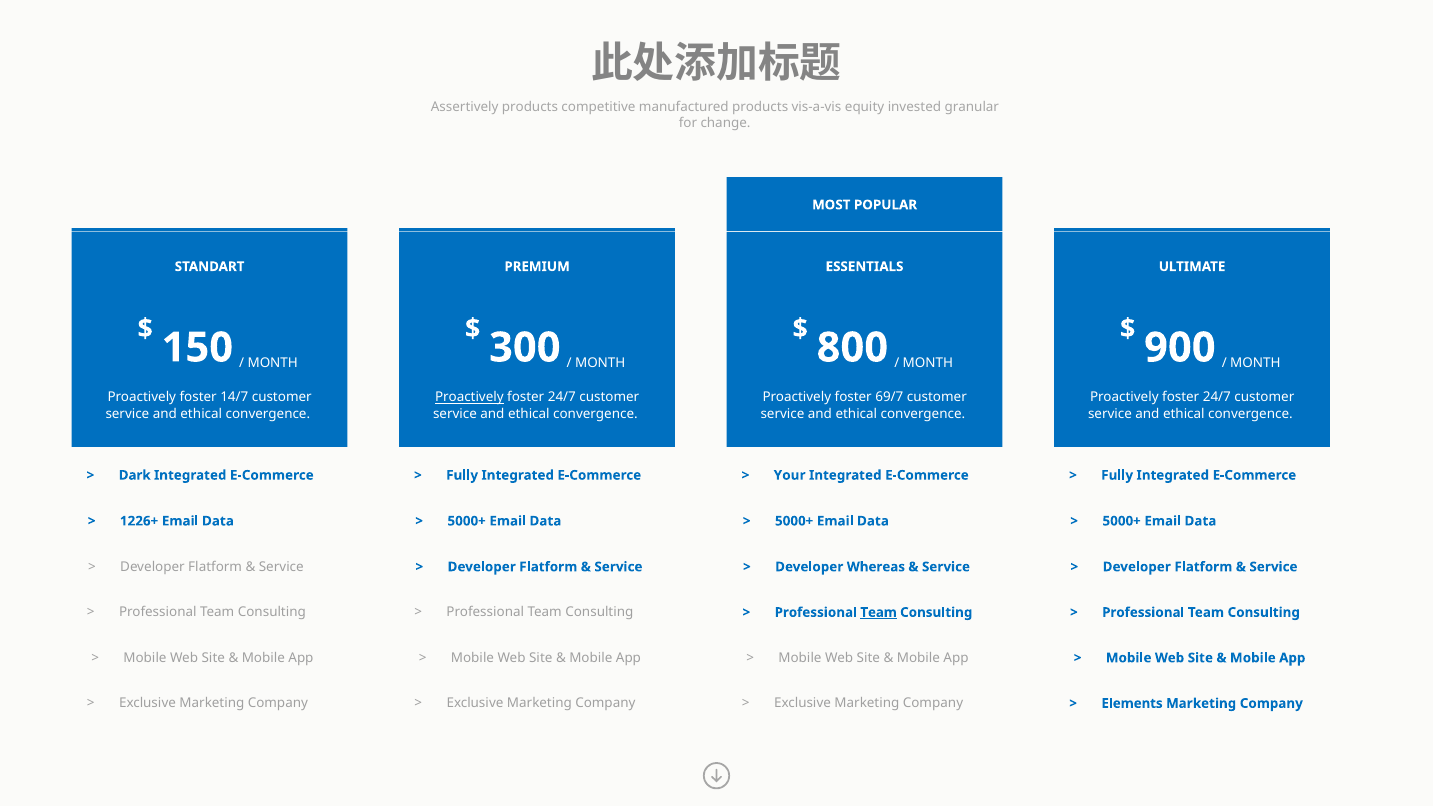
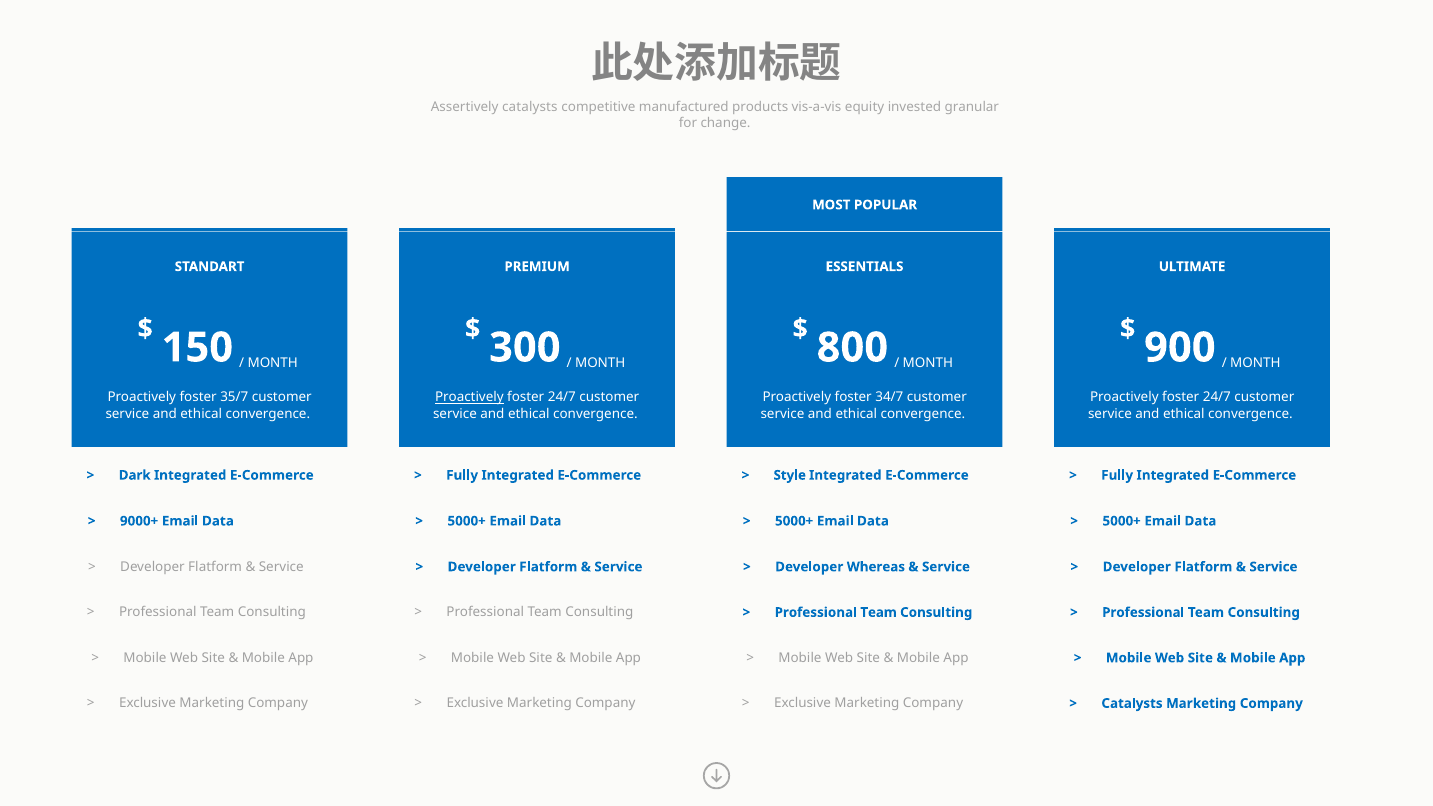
Assertively products: products -> catalysts (530, 107)
14/7: 14/7 -> 35/7 (234, 397)
69/7: 69/7 -> 34/7 (889, 397)
Your: Your -> Style (790, 475)
1226+: 1226+ -> 9000+ (139, 521)
Team underline: present -> none (879, 612)
Elements: Elements -> Catalysts (1132, 703)
